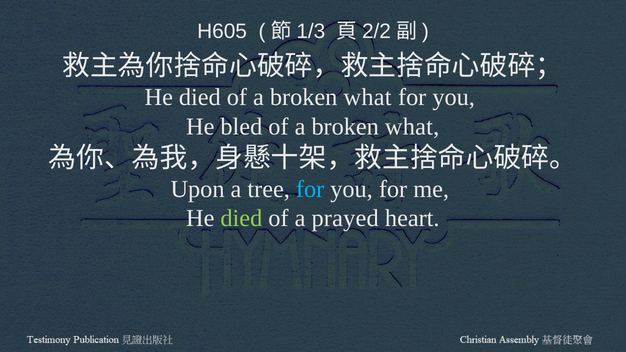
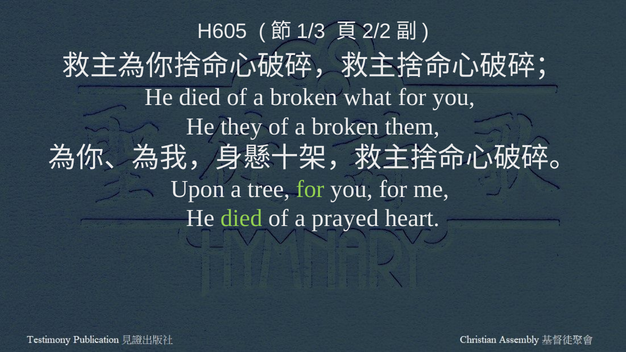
bled: bled -> they (241, 127)
what: what -> them (412, 127)
for colour: light blue -> light green (310, 189)
